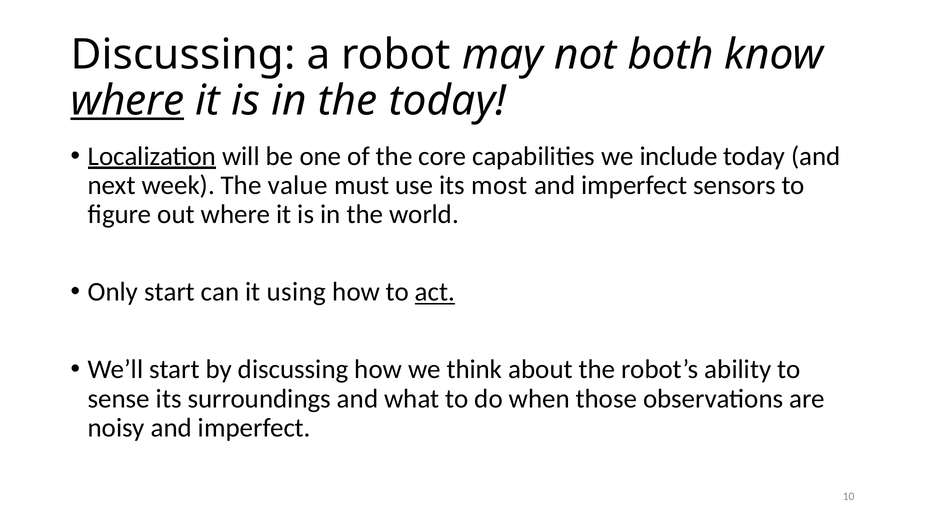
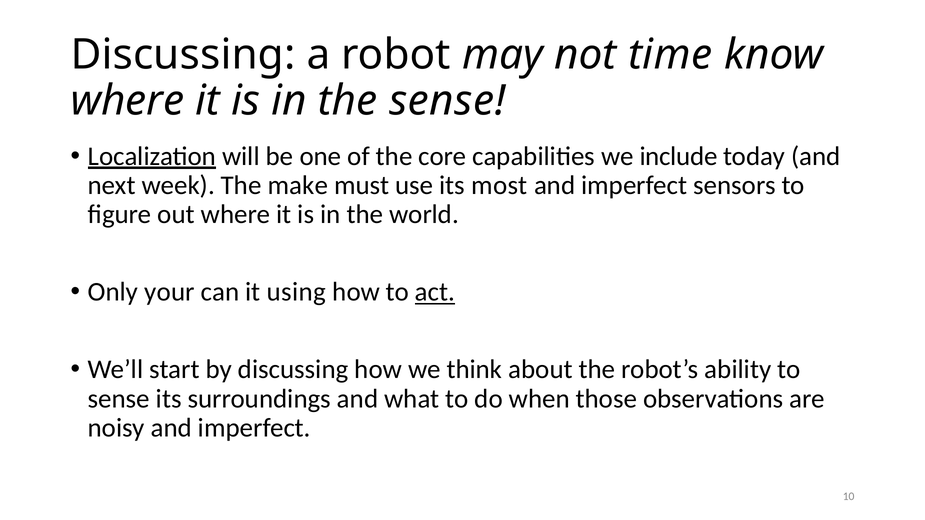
both: both -> time (670, 55)
where underline: present -> none (127, 101)
the today: today -> sense (447, 101)
value: value -> make (298, 186)
Only start: start -> your (170, 292)
